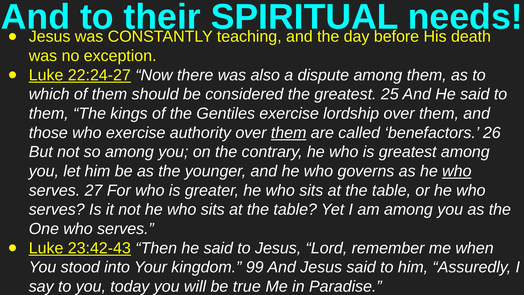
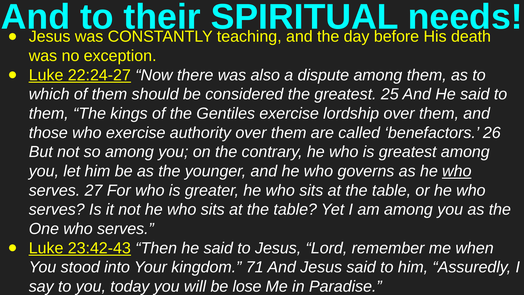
them underline: present -> none (289, 133)
99: 99 -> 71 (255, 267)
true: true -> lose (247, 286)
